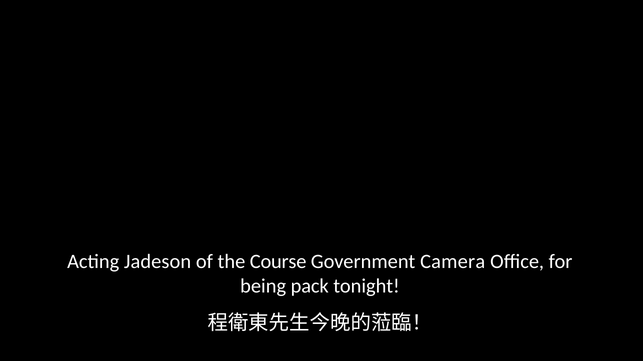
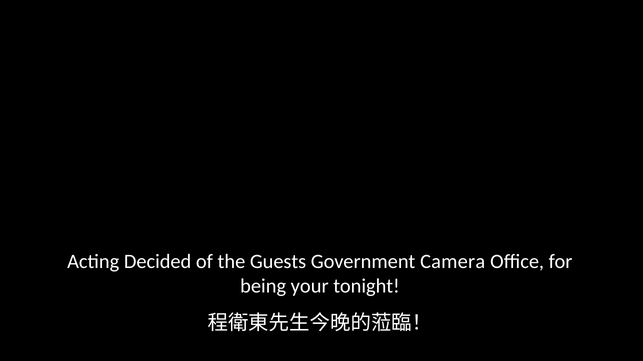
Jadeson: Jadeson -> Decided (158, 262)
Course: Course -> Guests (278, 262)
pack: pack -> your (310, 287)
